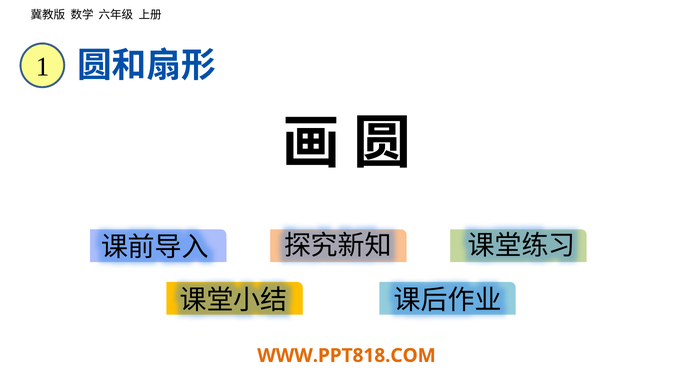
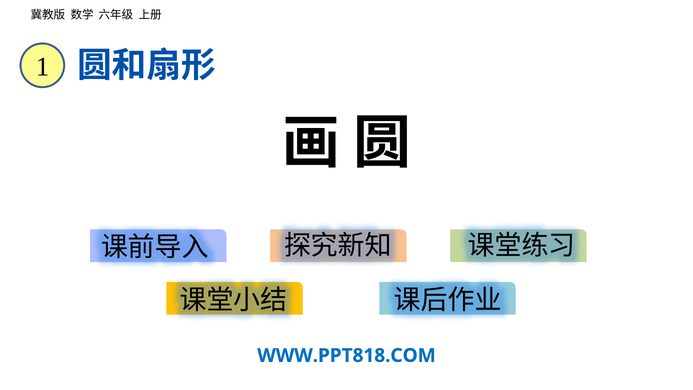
WWW.PPT818.COM colour: orange -> blue (347, 355)
